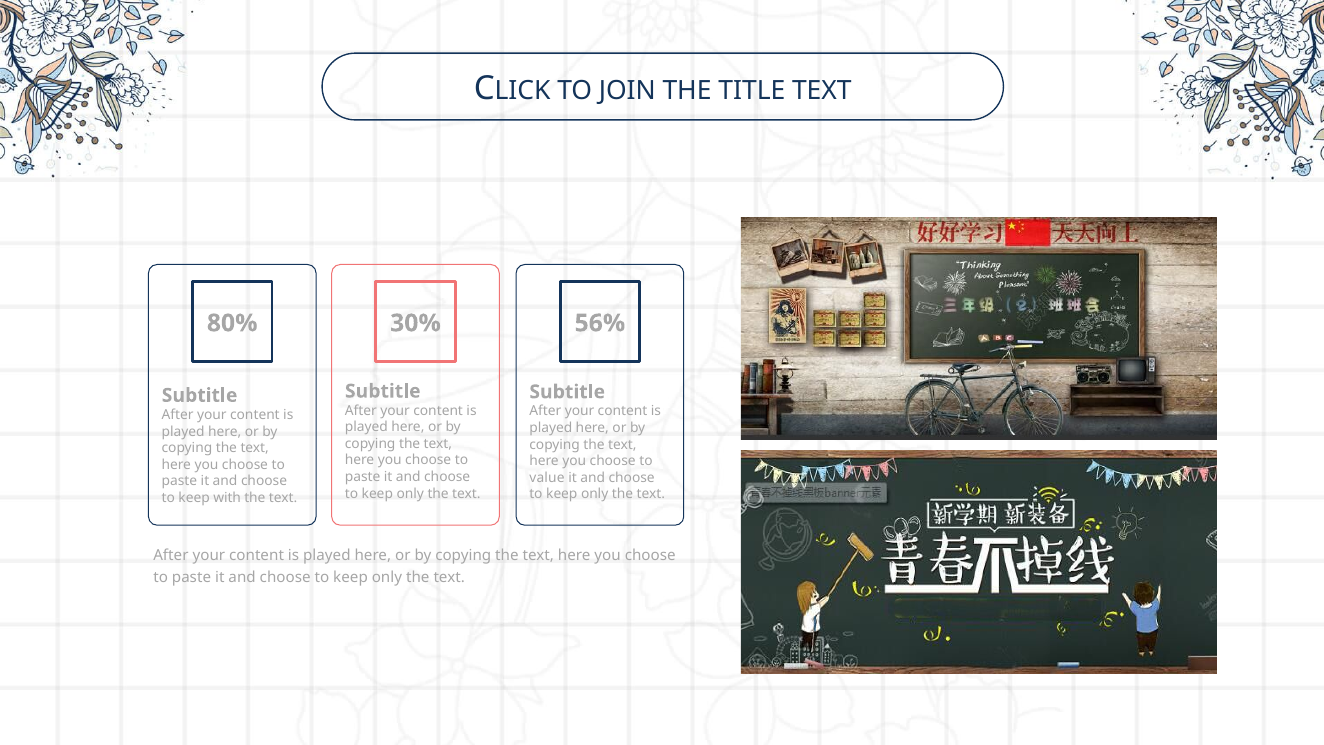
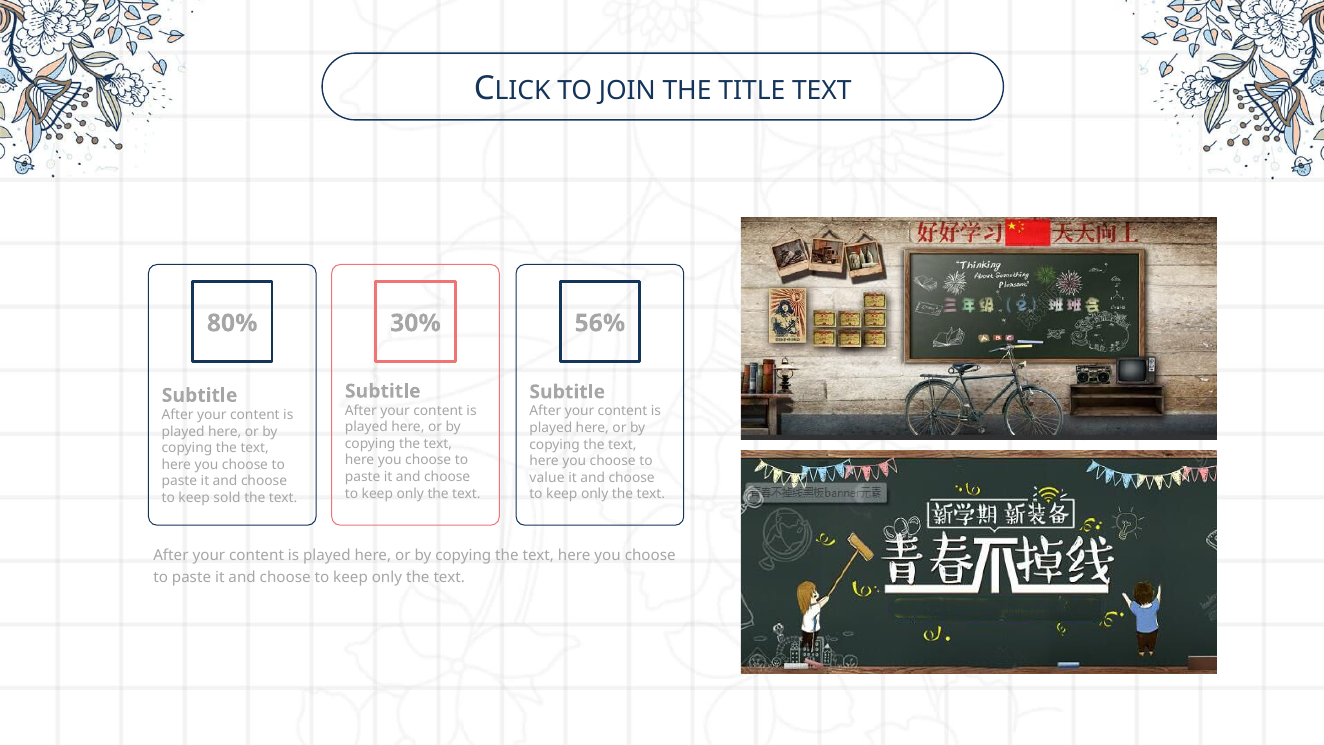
with: with -> sold (227, 498)
